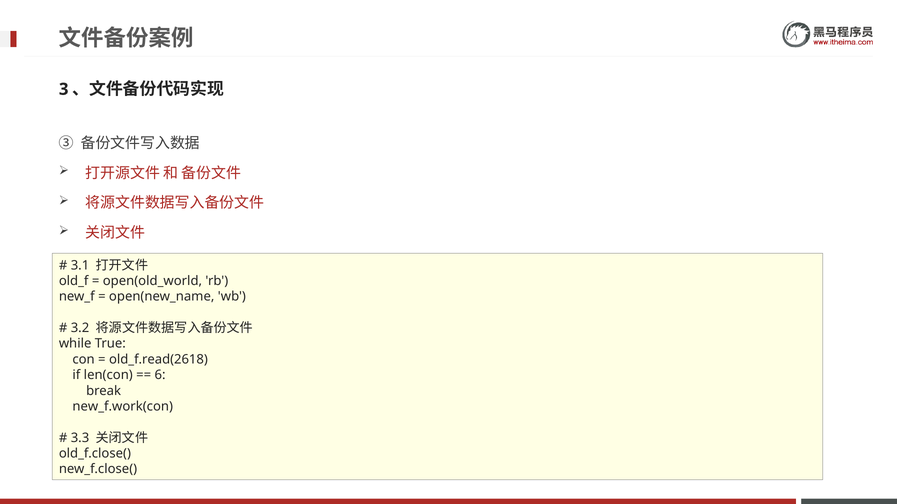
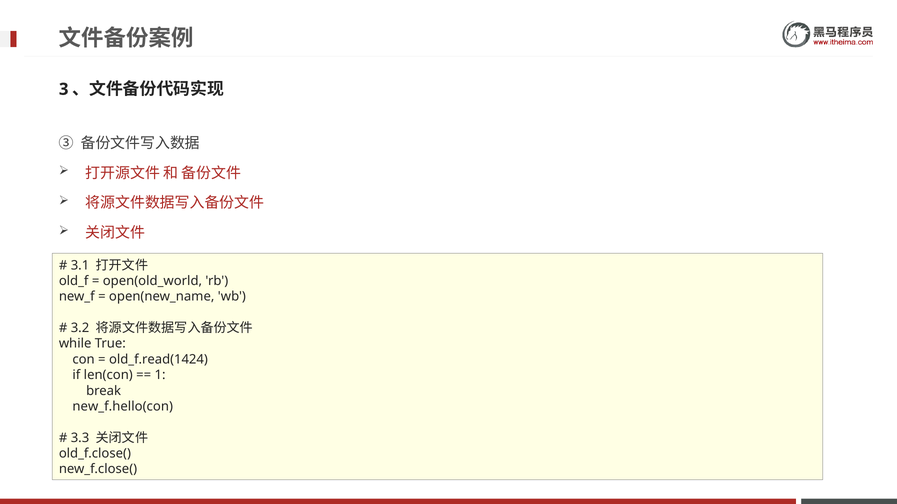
old_f.read(2618: old_f.read(2618 -> old_f.read(1424 (158, 360)
6: 6 -> 1 (160, 375)
new_f.work(con: new_f.work(con -> new_f.hello(con (123, 407)
